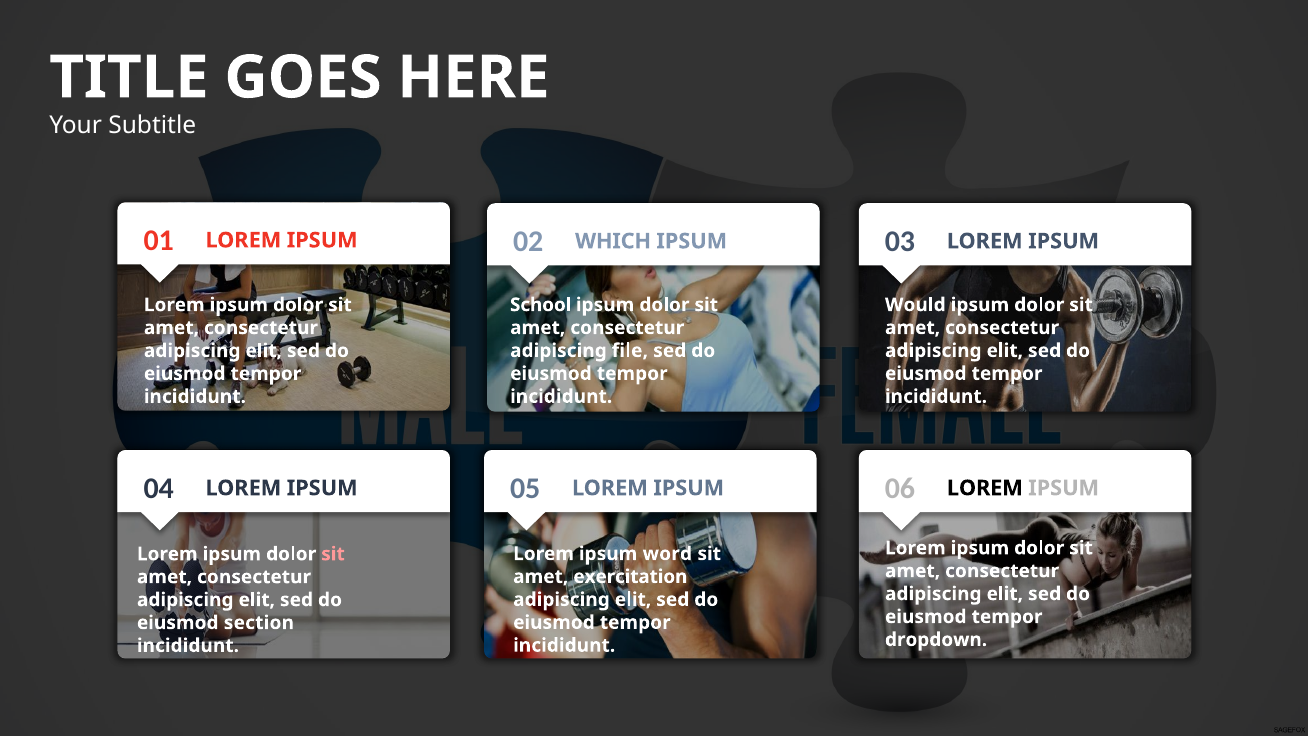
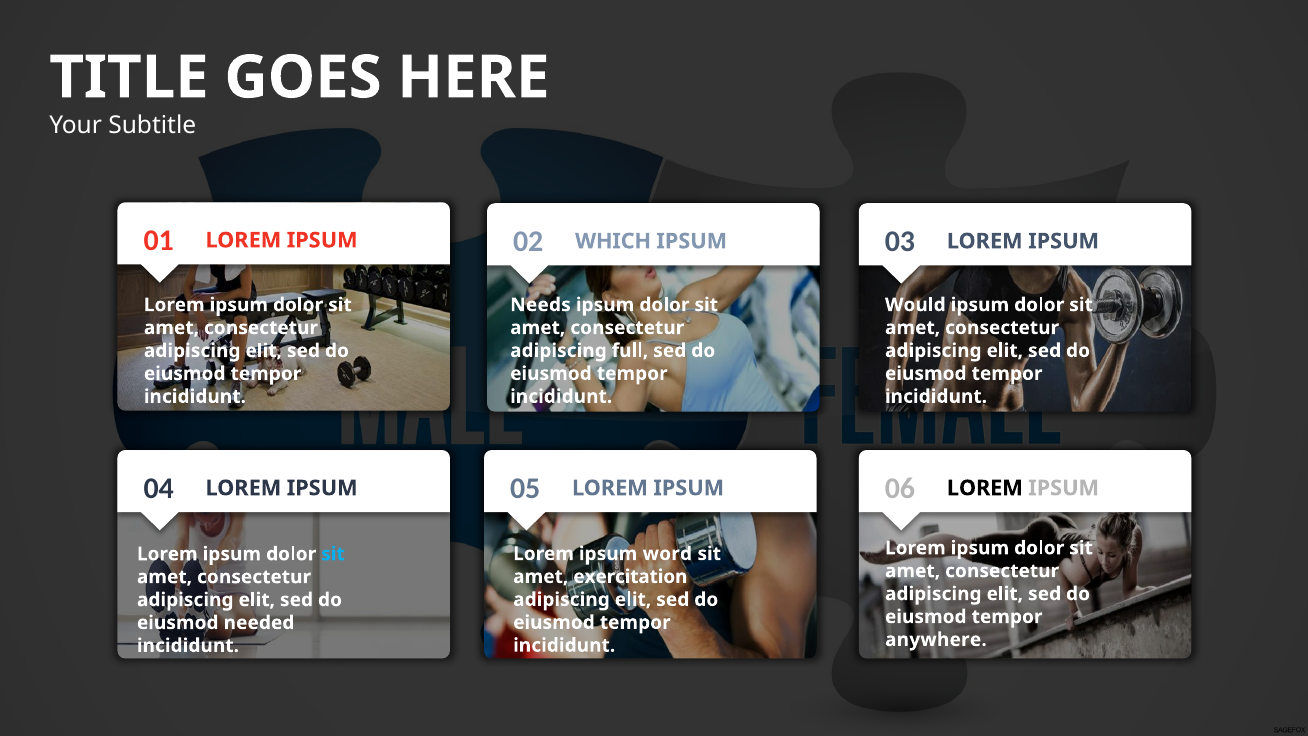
School: School -> Needs (540, 305)
file: file -> full (630, 351)
sit colour: pink -> light blue (333, 554)
section: section -> needed (259, 623)
dropdown: dropdown -> anywhere (936, 639)
